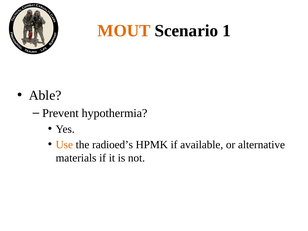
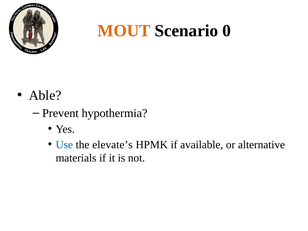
1: 1 -> 0 (227, 31)
Use colour: orange -> blue (64, 145)
radioed’s: radioed’s -> elevate’s (112, 145)
